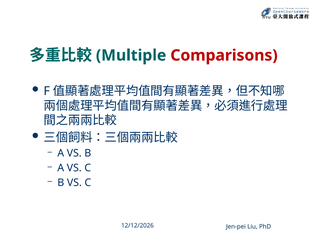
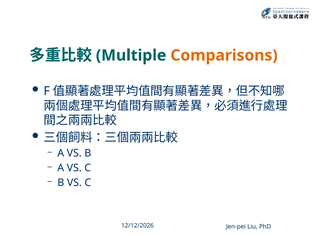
Comparisons colour: red -> orange (224, 55)
